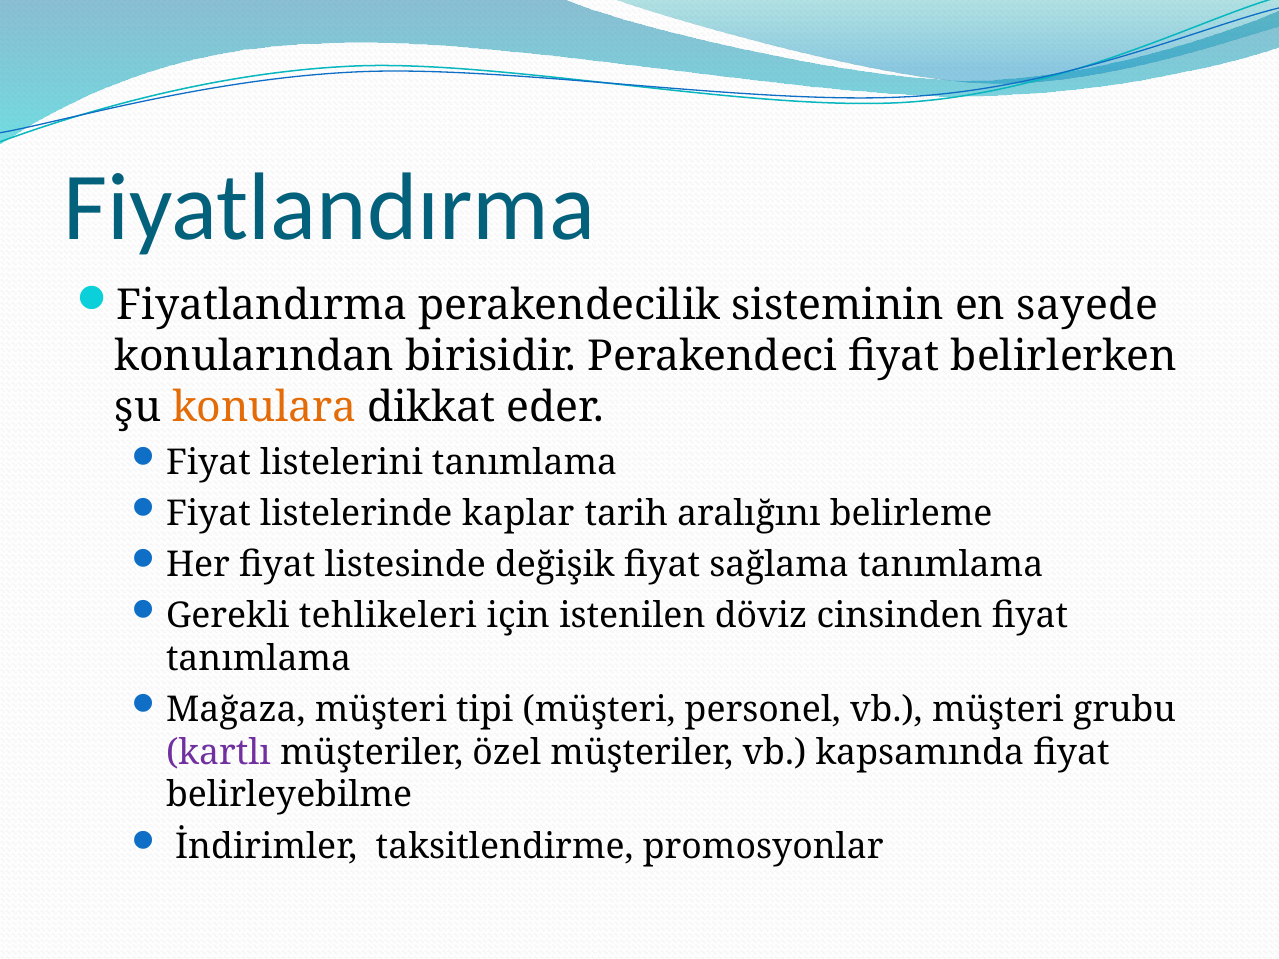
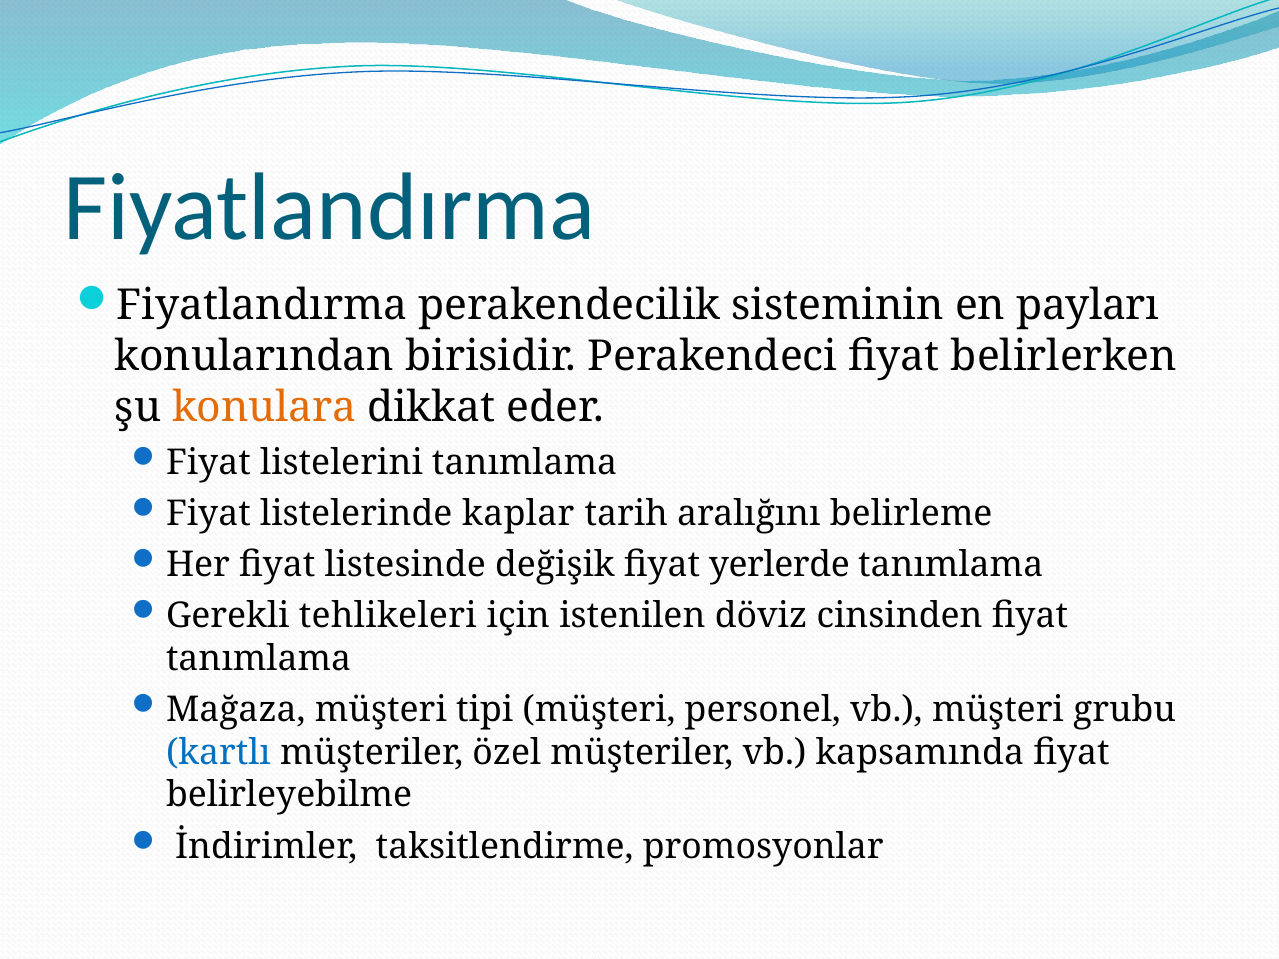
sayede: sayede -> payları (1088, 306)
sağlama: sağlama -> yerlerde (779, 565)
kartlı colour: purple -> blue (218, 753)
